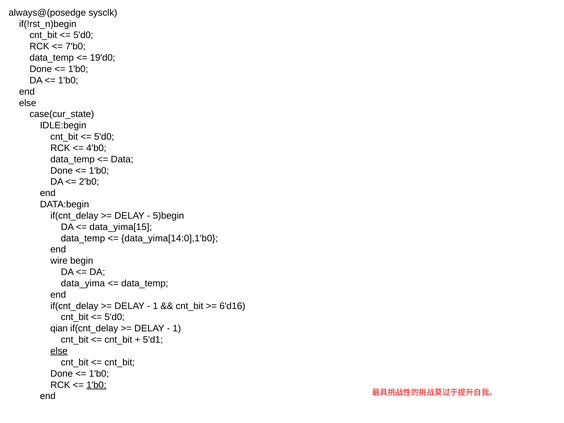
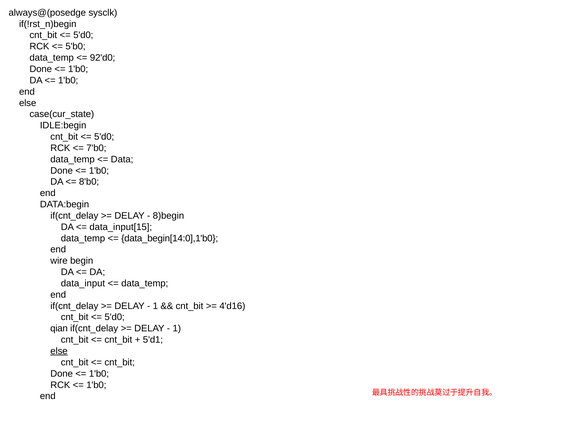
7'b0: 7'b0 -> 5'b0 (75, 47)
19'd0: 19'd0 -> 92'd0 (103, 58)
4'b0: 4'b0 -> 7'b0 (96, 148)
2'b0: 2'b0 -> 8'b0 (89, 182)
5)begin: 5)begin -> 8)begin (168, 216)
data_yima[15: data_yima[15 -> data_input[15 (121, 227)
data_yima[14:0],1'b0: data_yima[14:0],1'b0 -> data_begin[14:0],1'b0 (170, 238)
data_yima: data_yima -> data_input (83, 283)
6'd16: 6'd16 -> 4'd16 (232, 306)
1'b0 underline: present -> none (96, 385)
